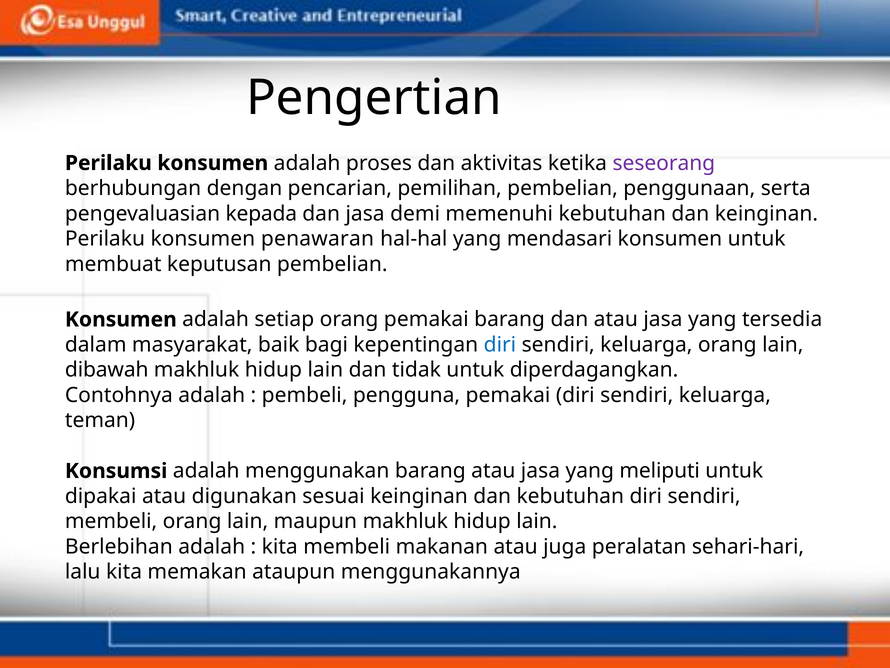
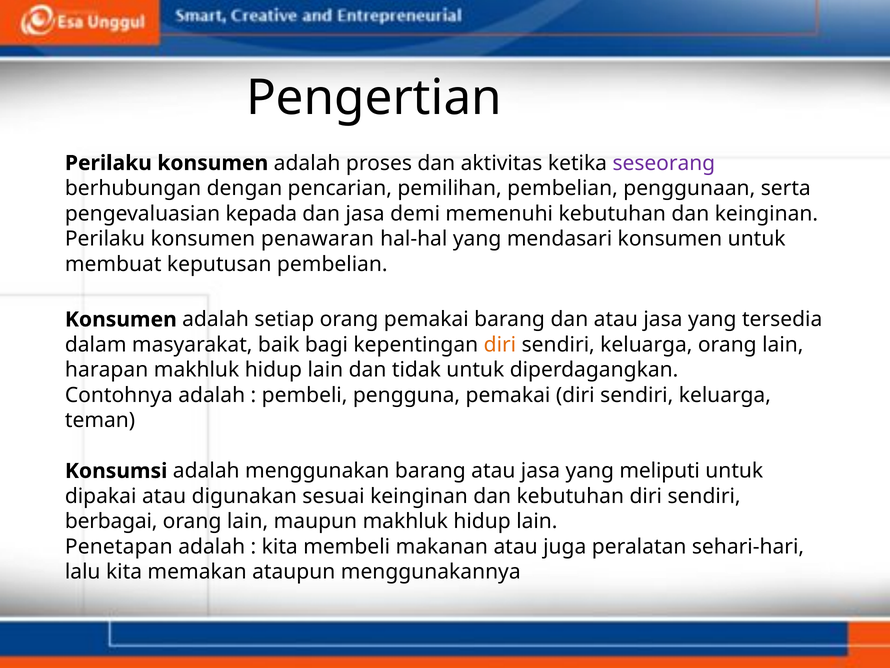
diri colour: blue -> orange (500, 345)
dibawah: dibawah -> harapan (107, 370)
membeli: membeli -> berbagai (111, 521)
Berlebihan: Berlebihan -> Penetapan (119, 546)
